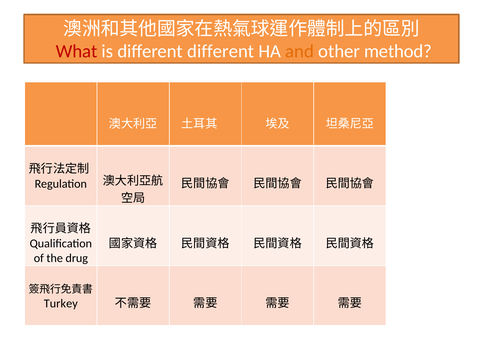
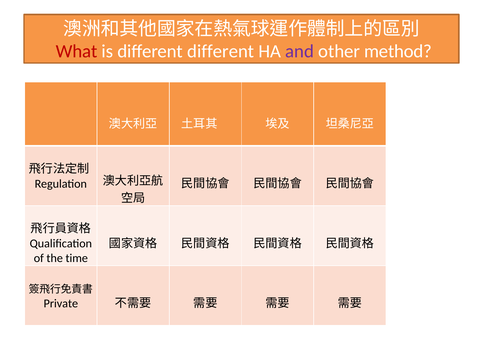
and colour: orange -> purple (300, 51)
drug: drug -> time (77, 259)
Turkey: Turkey -> Private (61, 304)
